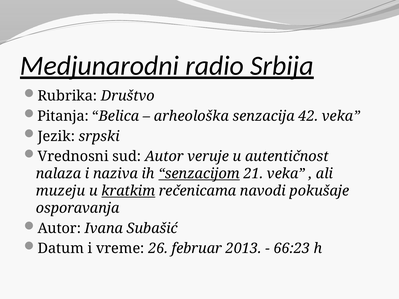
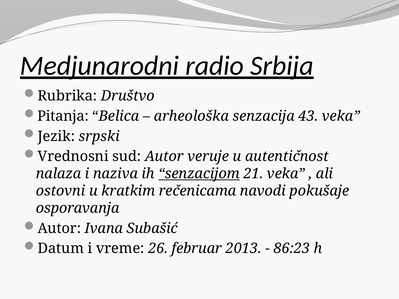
42: 42 -> 43 (308, 116)
muzeju: muzeju -> ostovni (61, 191)
kratkim underline: present -> none (128, 191)
66:23: 66:23 -> 86:23 (292, 249)
